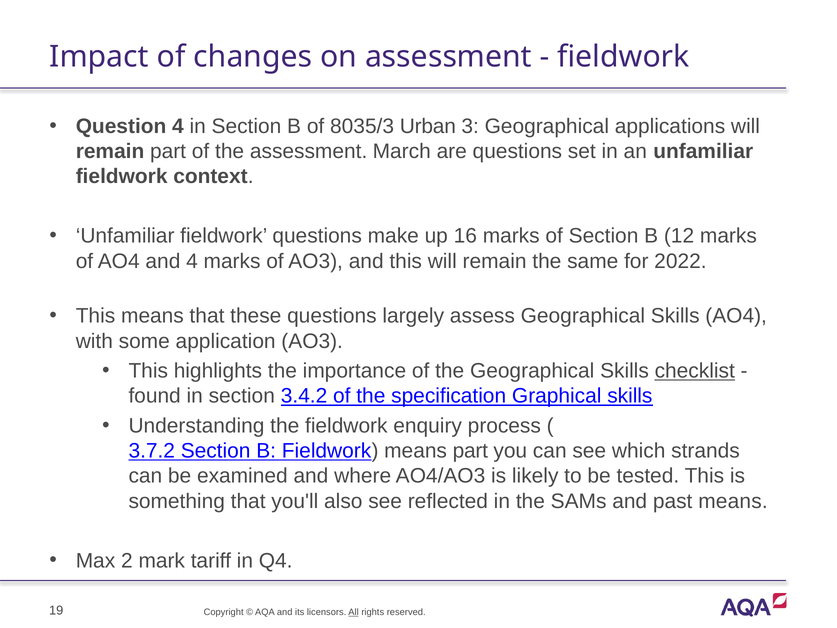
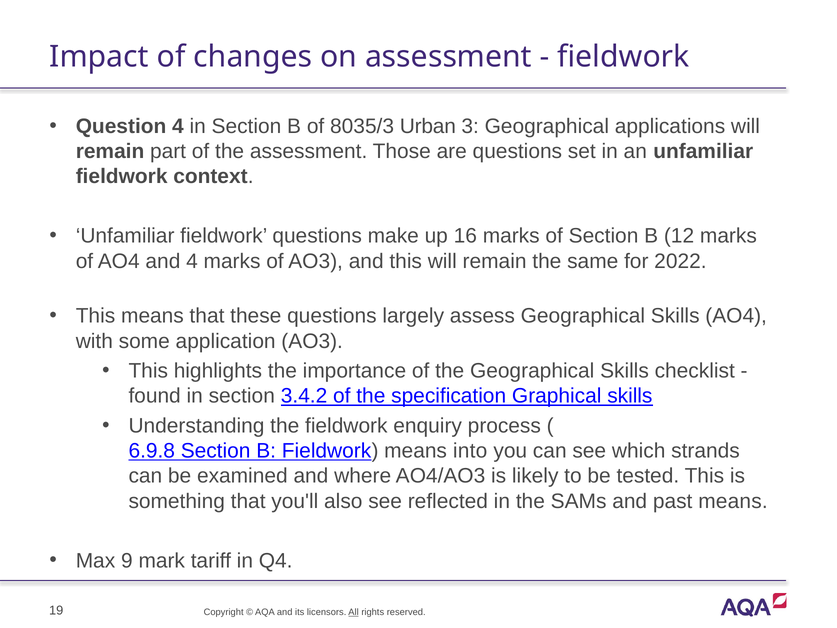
March: March -> Those (402, 151)
checklist underline: present -> none (695, 371)
3.7.2: 3.7.2 -> 6.9.8 (152, 451)
means part: part -> into (470, 451)
2: 2 -> 9 (127, 560)
